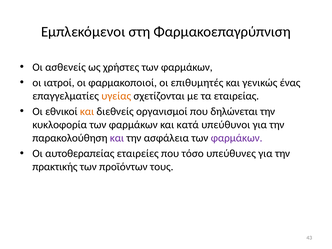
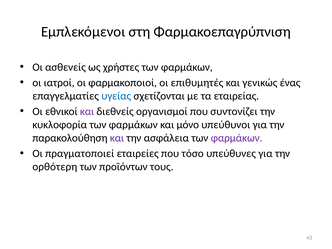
υγείας colour: orange -> blue (116, 96)
και colour: orange -> purple (87, 111)
δηλώνεται: δηλώνεται -> συντονίζει (234, 111)
κατά: κατά -> μόνο (188, 125)
αυτοθεραπείας: αυτοθεραπείας -> πραγματοποιεί (80, 153)
πρακτικής: πρακτικής -> ορθότερη (55, 167)
